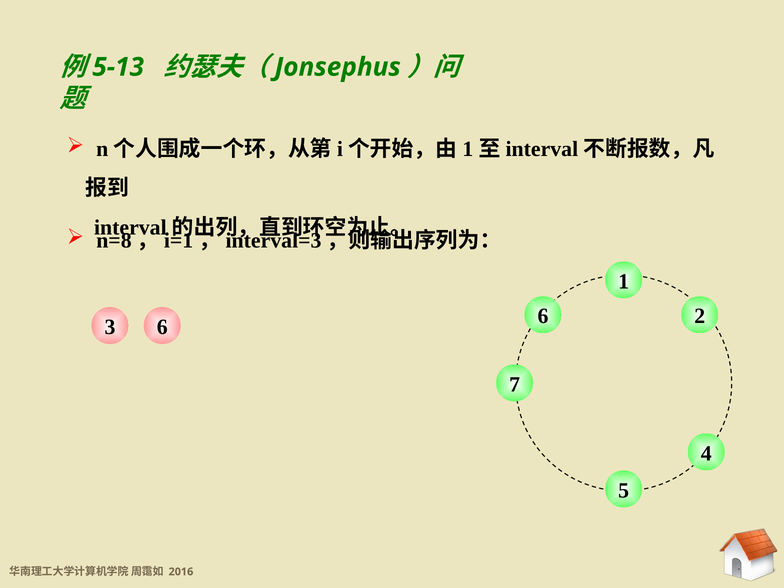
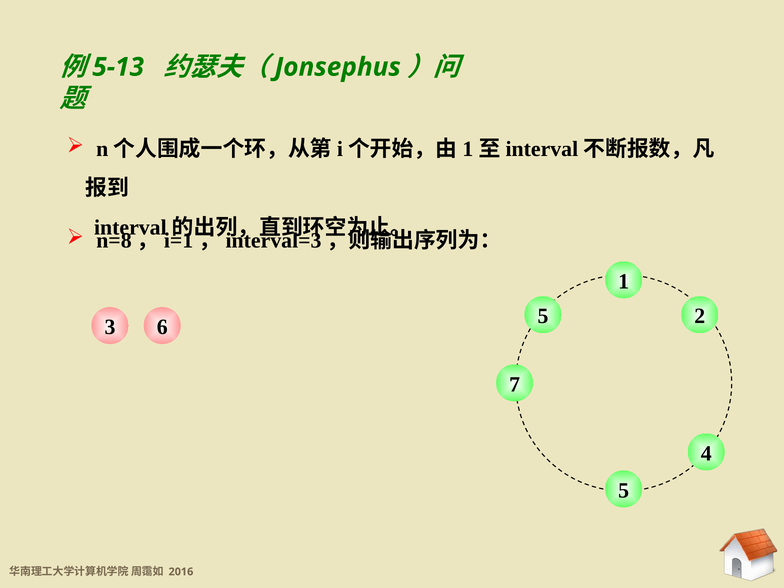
6 6: 6 -> 5 (543, 316)
